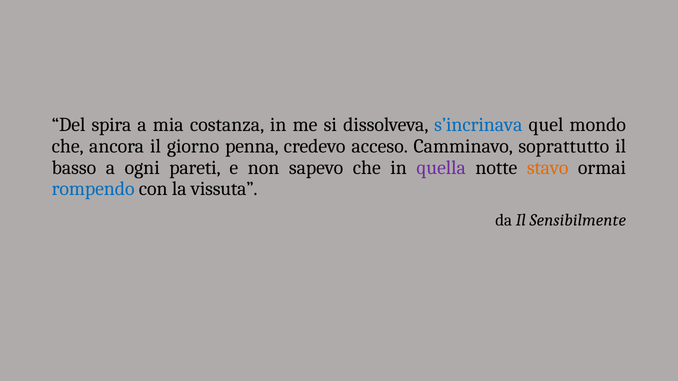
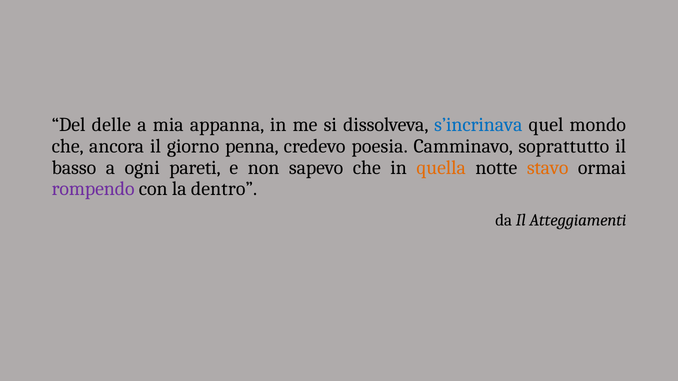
spira: spira -> delle (111, 125)
costanza: costanza -> appanna (227, 125)
acceso: acceso -> poesia (380, 146)
quella colour: purple -> orange (441, 168)
rompendo colour: blue -> purple (93, 189)
vissuta: vissuta -> dentro (224, 189)
Sensibilmente: Sensibilmente -> Atteggiamenti (578, 220)
